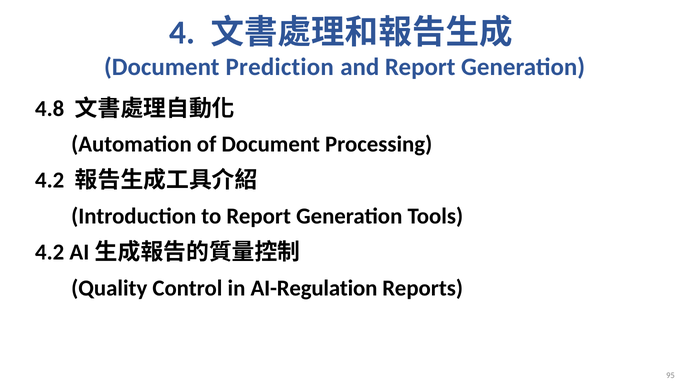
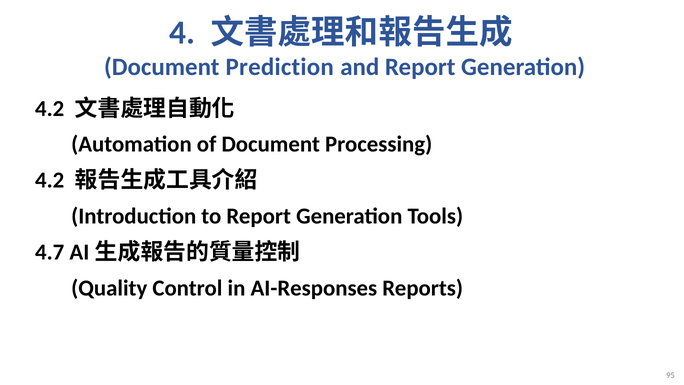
4.8: 4.8 -> 4.2 (50, 108)
4.2: 4.2 -> 4.7 (50, 252)
AI-Regulation: AI-Regulation -> AI-Responses (314, 288)
